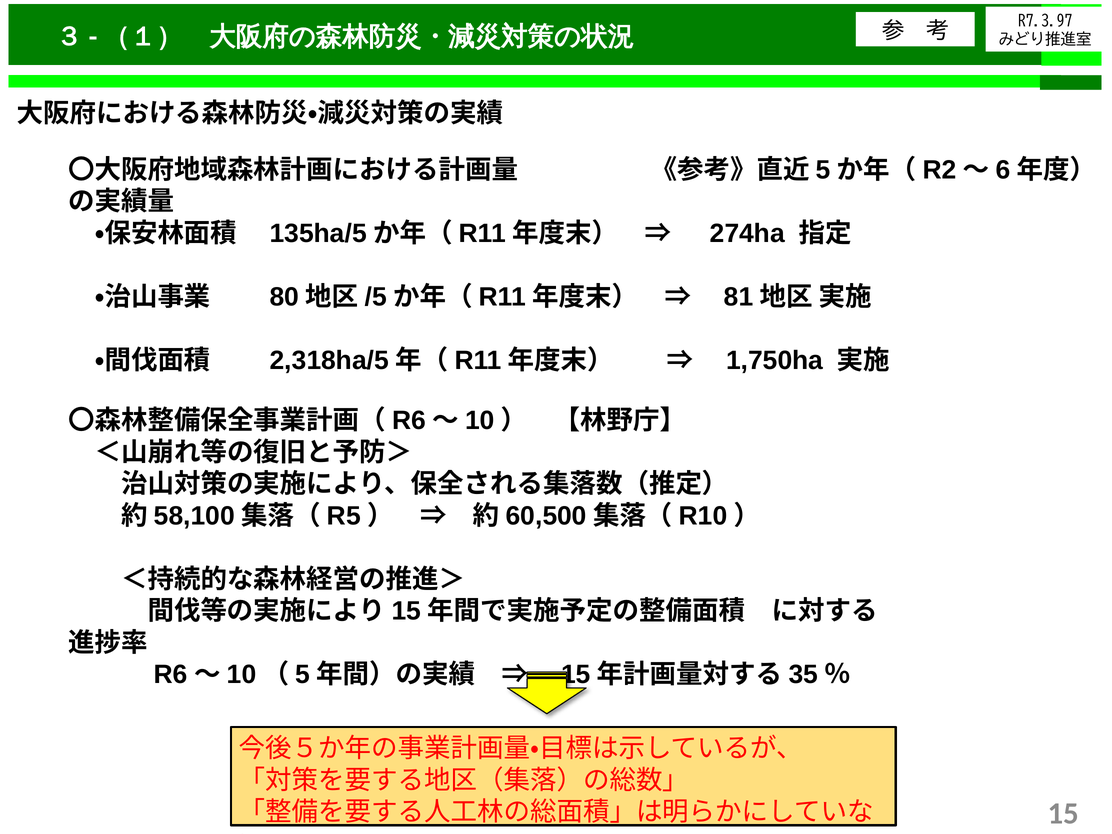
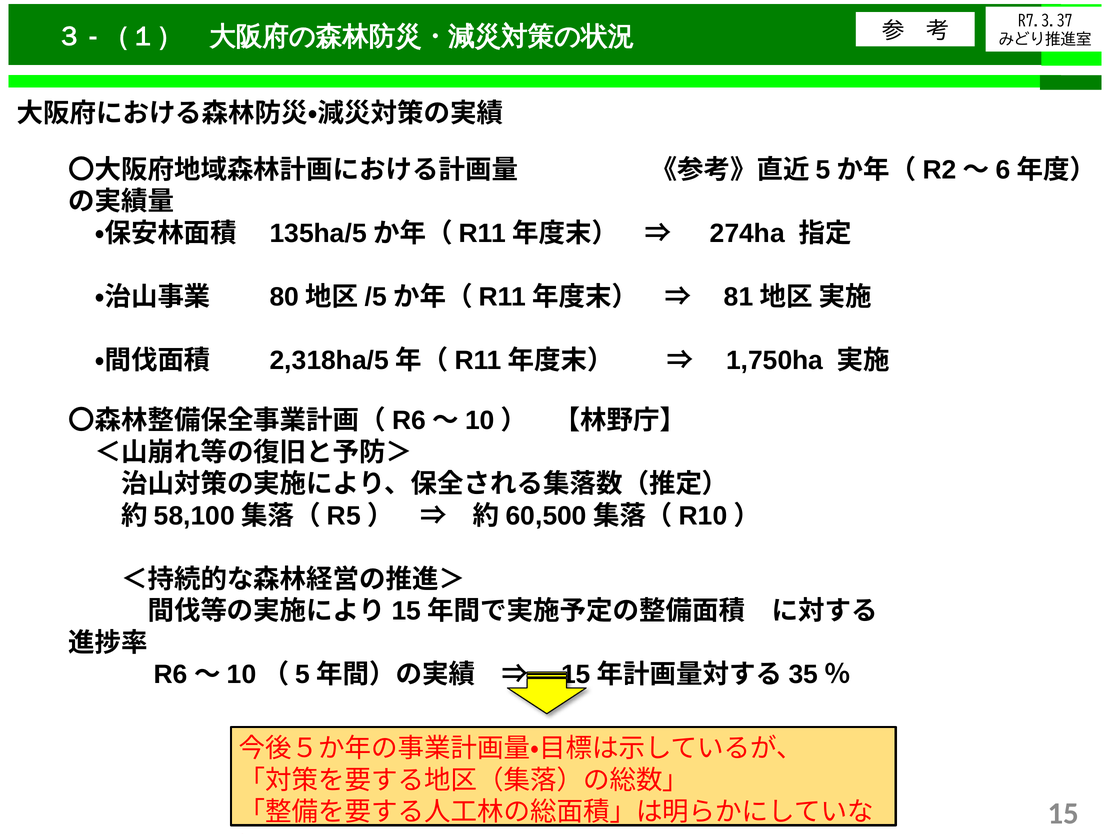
R7.3.97: R7.3.97 -> R7.3.37 (1045, 21)
